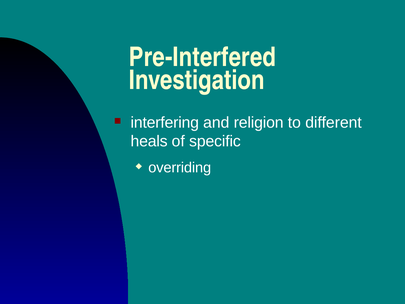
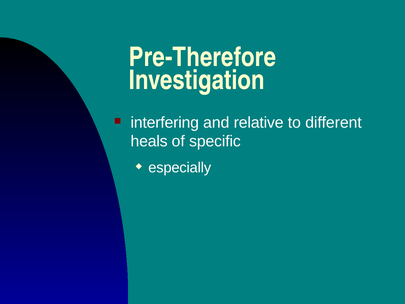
Pre-Interfered: Pre-Interfered -> Pre-Therefore (202, 57)
religion: religion -> relative (259, 122)
overriding: overriding -> especially (180, 168)
